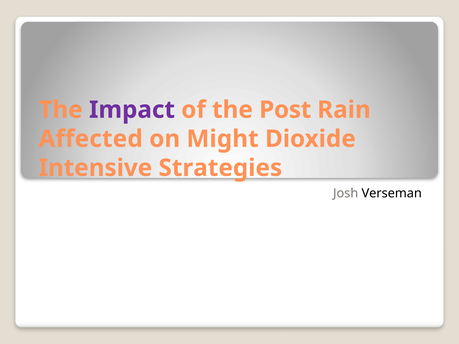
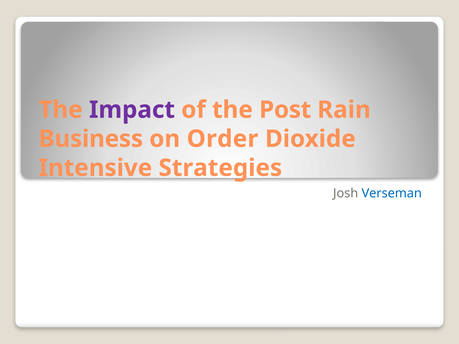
Affected: Affected -> Business (91, 139)
Might: Might -> Order (222, 139)
Verseman colour: black -> blue (392, 194)
